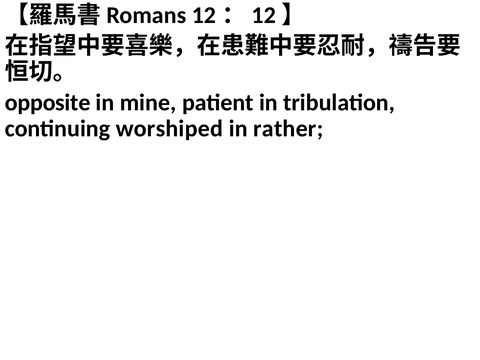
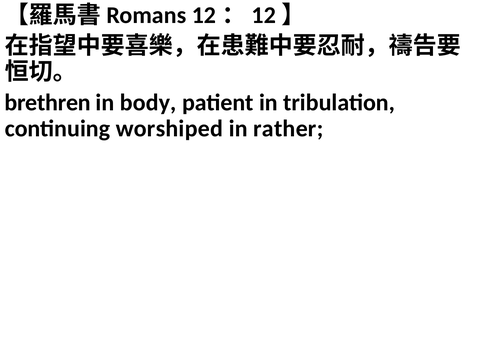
opposite: opposite -> brethren (48, 103)
mine: mine -> body (148, 103)
